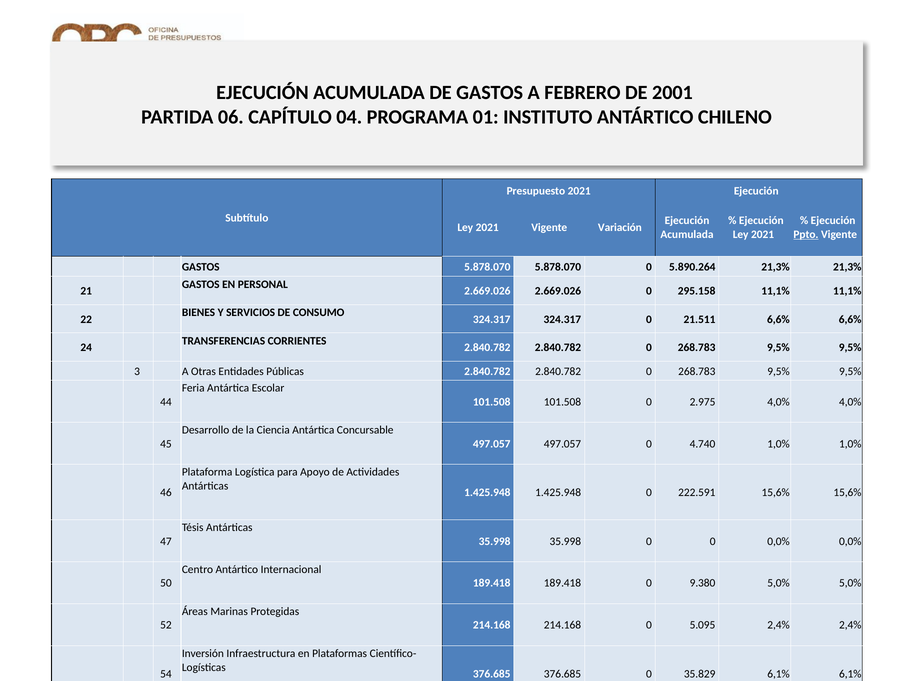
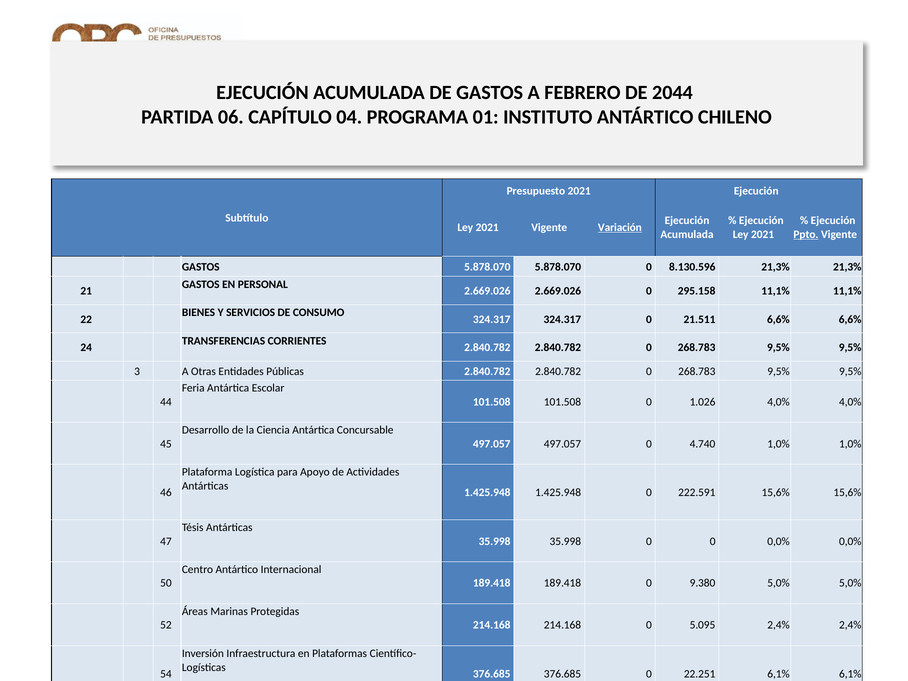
2001: 2001 -> 2044 (672, 93)
Variación underline: none -> present (620, 227)
5.890.264: 5.890.264 -> 8.130.596 (692, 267)
2.975: 2.975 -> 1.026 (703, 402)
35.829: 35.829 -> 22.251 (700, 674)
